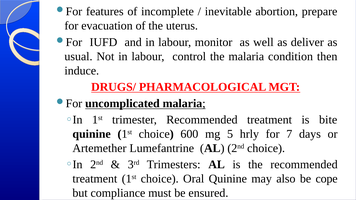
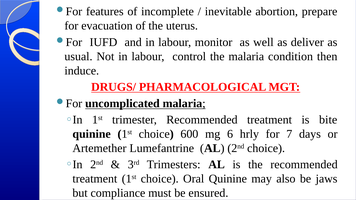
5: 5 -> 6 (230, 134)
cope: cope -> jaws (327, 179)
